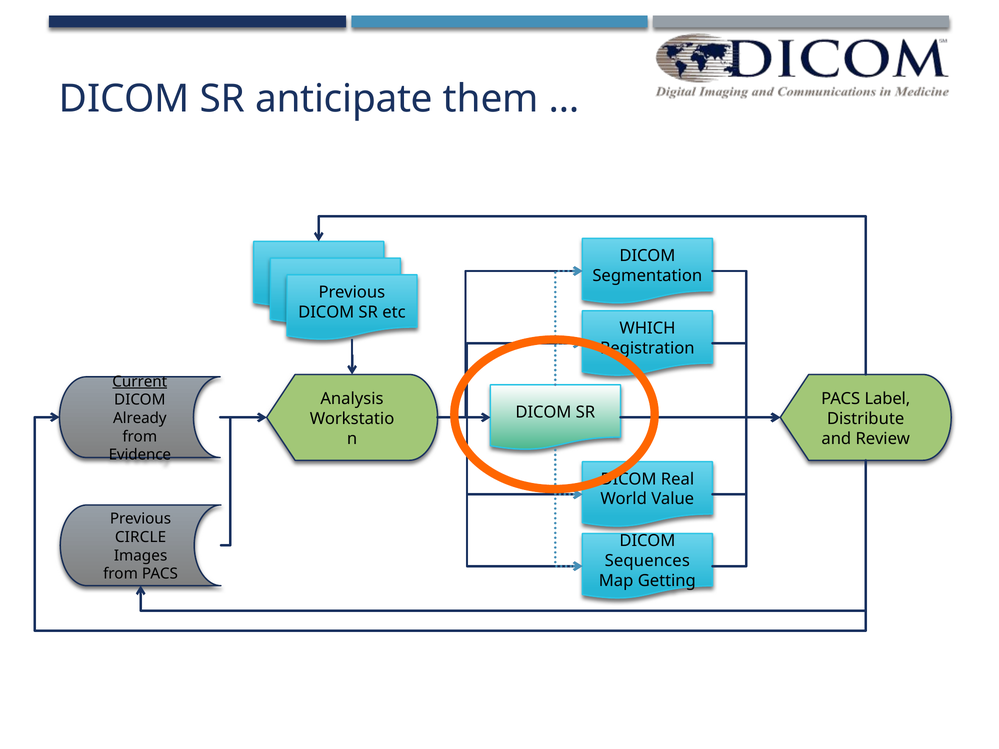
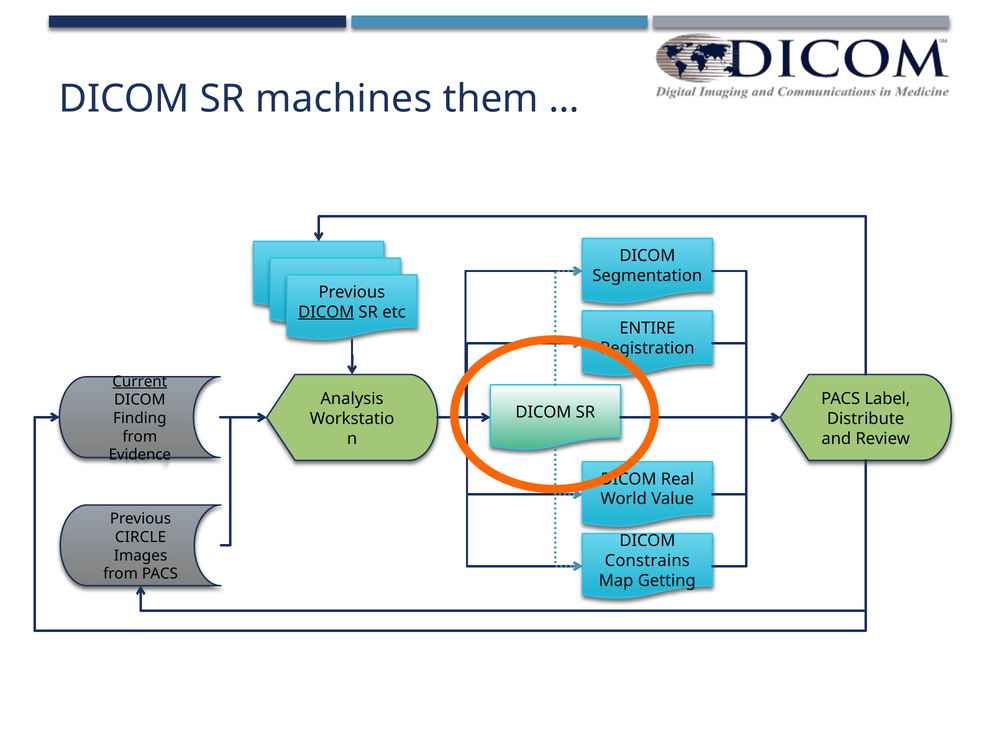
anticipate: anticipate -> machines (344, 99)
DICOM underline: none -> present (326, 312)
WHICH: WHICH -> ENTIRE (647, 328)
Already: Already -> Finding (140, 418)
Sequences: Sequences -> Constrains (647, 561)
